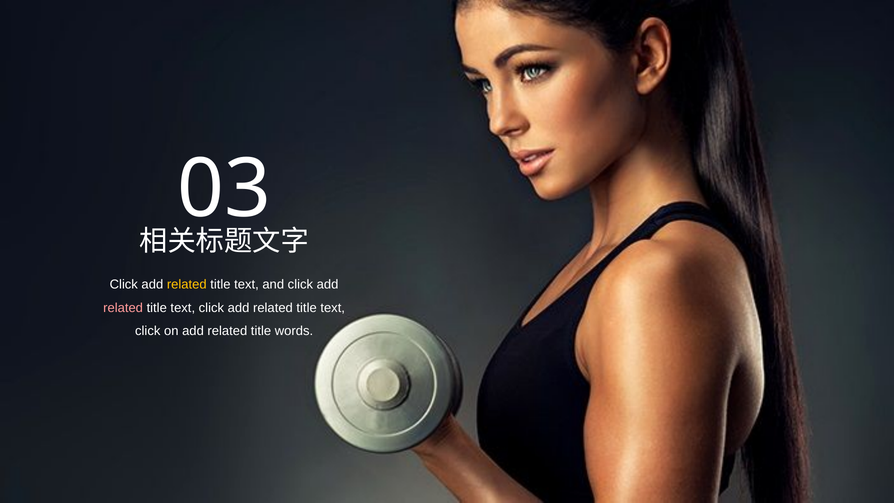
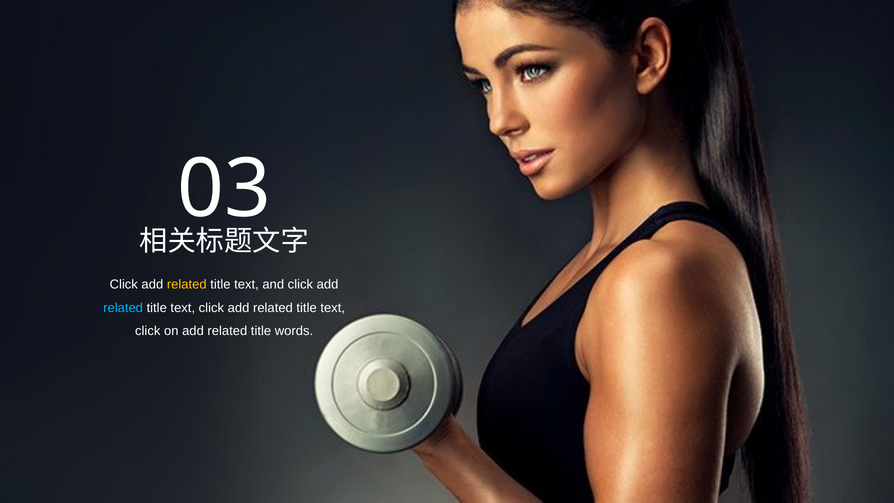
related colour: pink -> light blue (123, 308)
